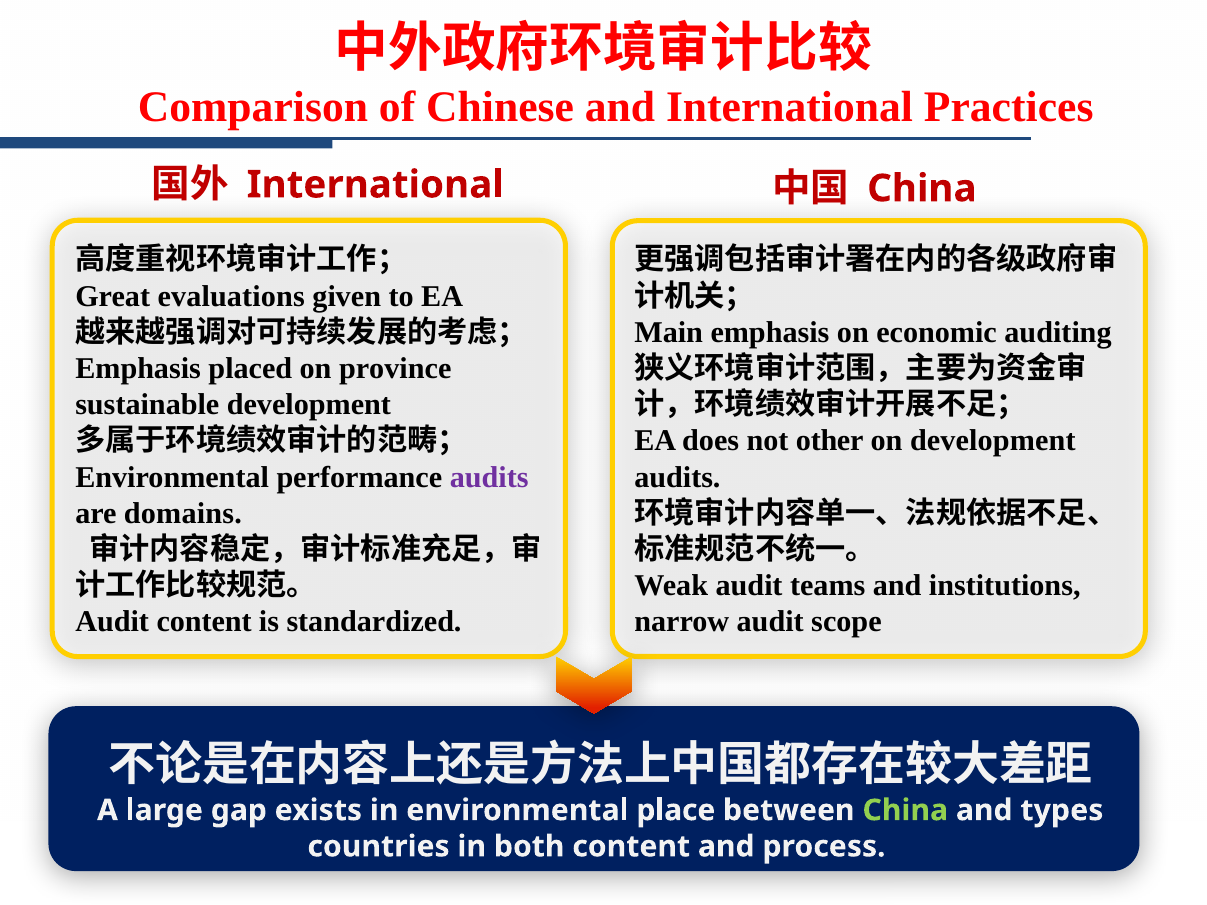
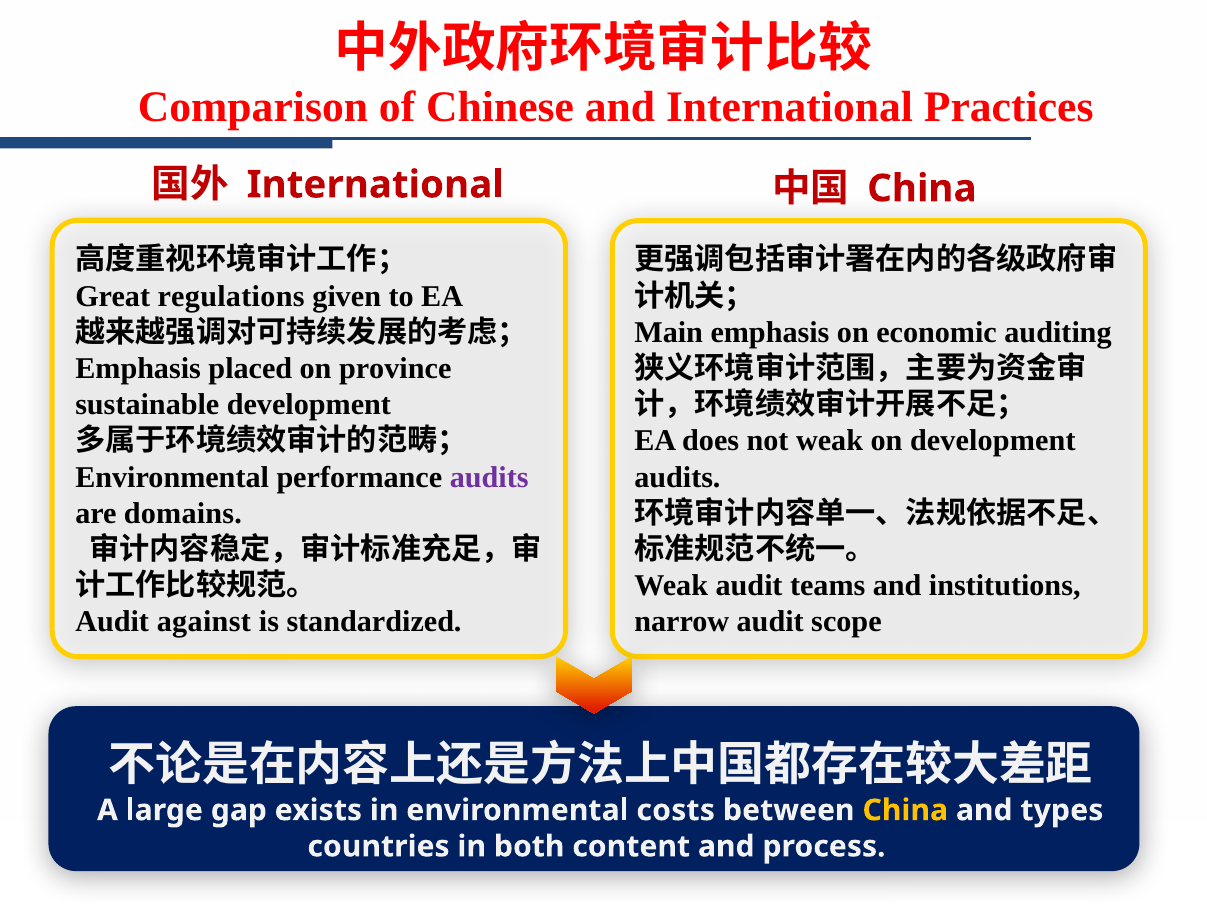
evaluations: evaluations -> regulations (231, 296)
not other: other -> weak (830, 441)
Audit content: content -> against (204, 622)
place: place -> costs (676, 811)
China colour: light green -> yellow (905, 811)
